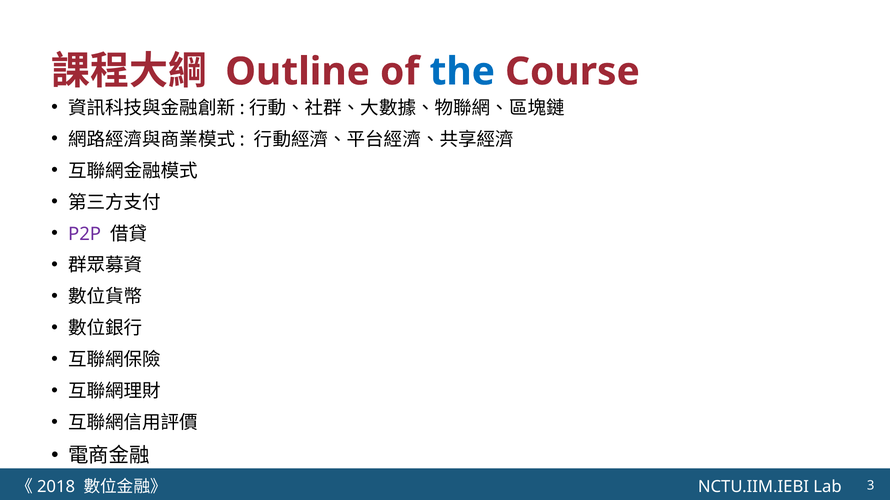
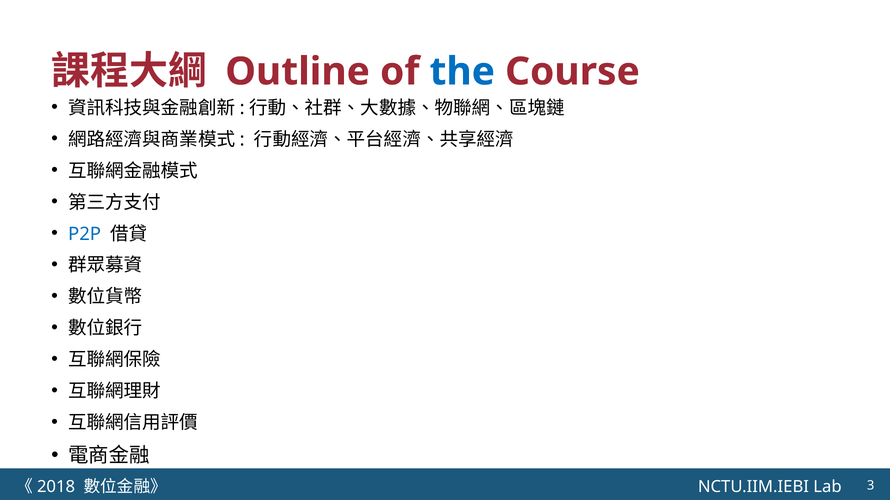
P2P colour: purple -> blue (85, 234)
